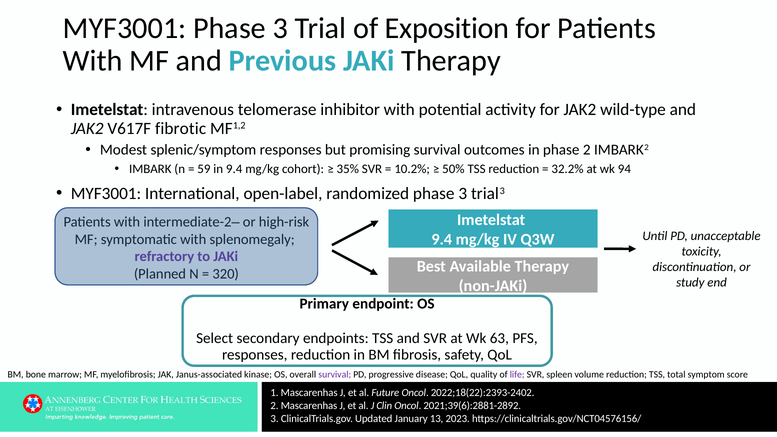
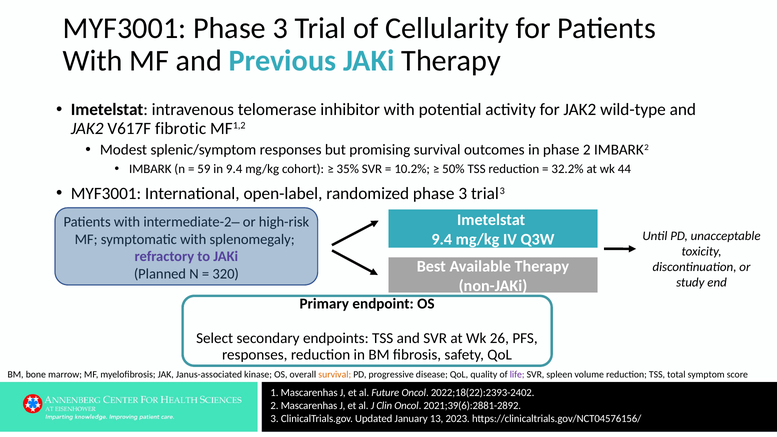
Exposition: Exposition -> Cellularity (447, 28)
94: 94 -> 44 (624, 169)
63: 63 -> 26 (499, 338)
survival colour: purple -> orange (335, 375)
